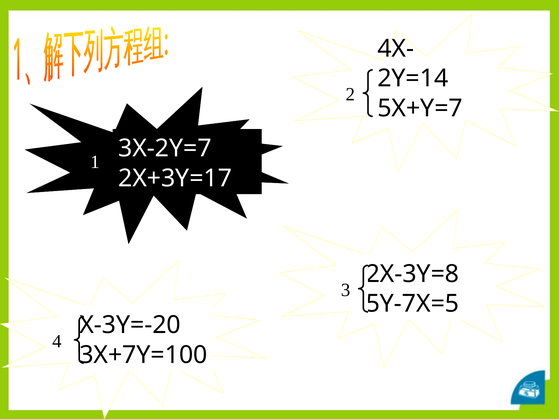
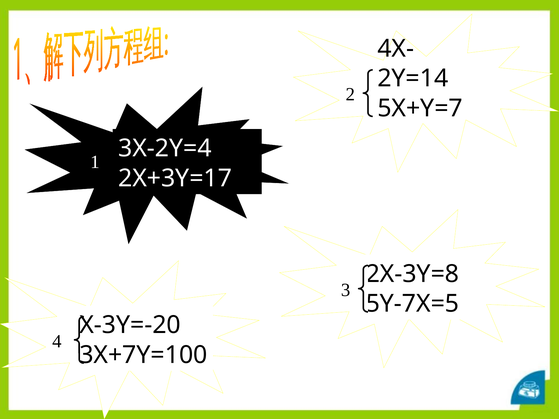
3X-2Y=7: 3X-2Y=7 -> 3X-2Y=4 (165, 149)
